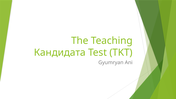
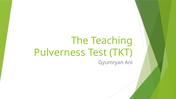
Кандидата: Кандидата -> Pulverness (60, 53)
